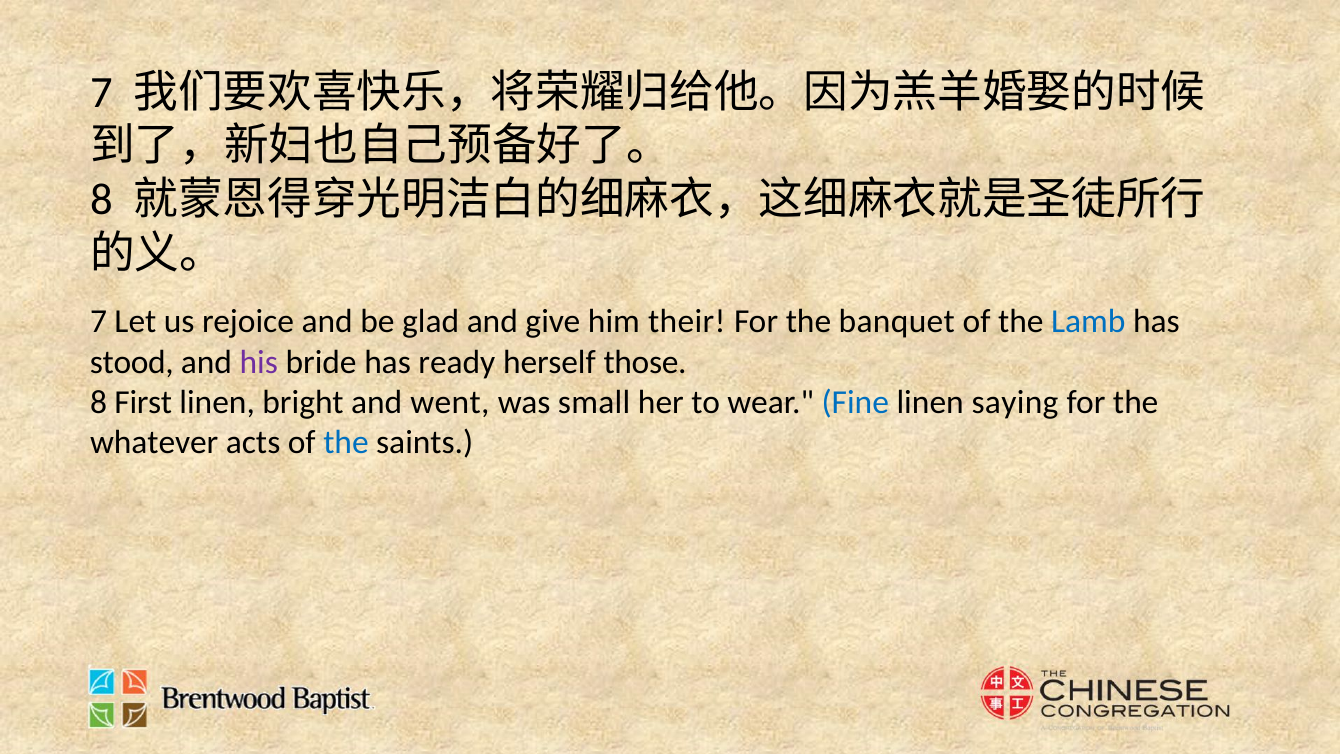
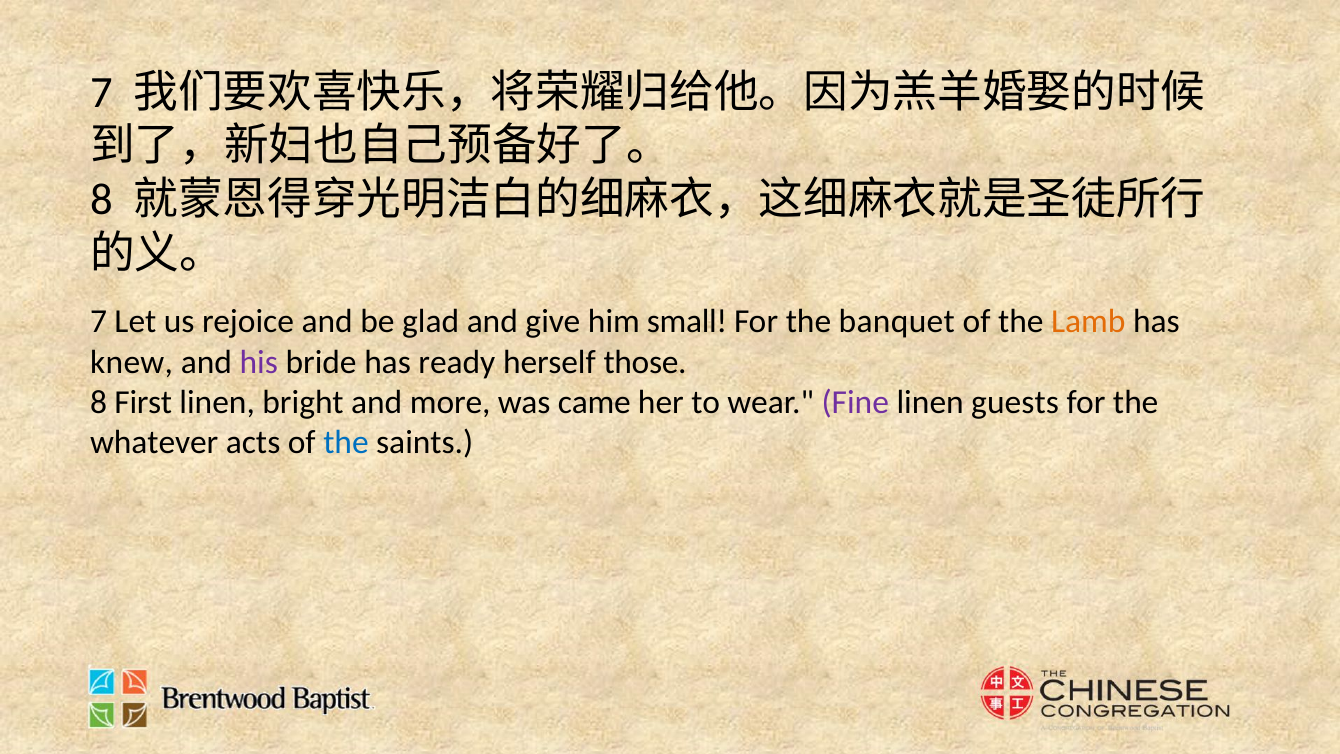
their: their -> small (687, 322)
Lamb colour: blue -> orange (1088, 322)
stood: stood -> knew (132, 362)
went: went -> more (450, 402)
small: small -> came (594, 402)
Fine colour: blue -> purple (855, 402)
saying: saying -> guests (1015, 402)
